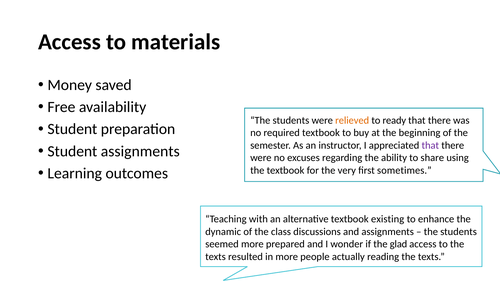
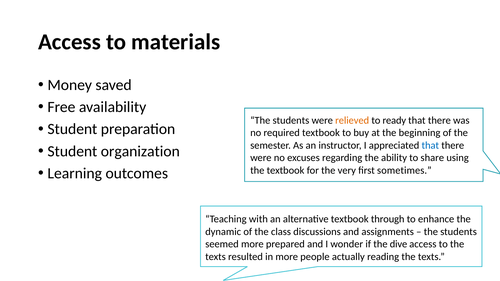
that colour: purple -> blue (430, 145)
Student assignments: assignments -> organization (140, 151)
existing: existing -> through (388, 219)
glad: glad -> dive (398, 244)
